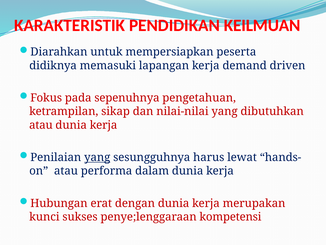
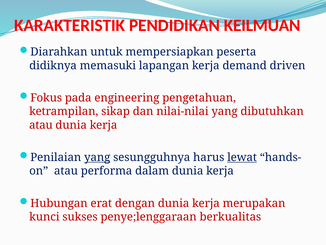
sepenuhnya: sepenuhnya -> engineering (127, 98)
lewat underline: none -> present (242, 157)
kompetensi: kompetensi -> berkualitas (230, 216)
